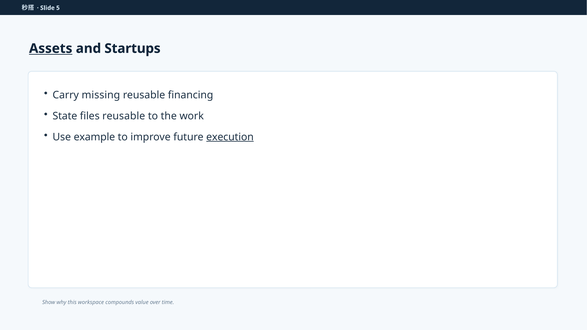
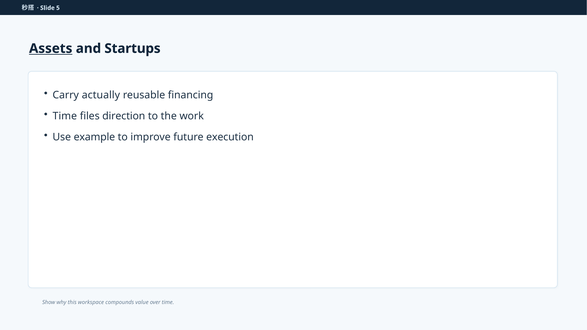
missing: missing -> actually (101, 95)
State: State -> Time (65, 116)
files reusable: reusable -> direction (124, 116)
execution underline: present -> none (230, 137)
